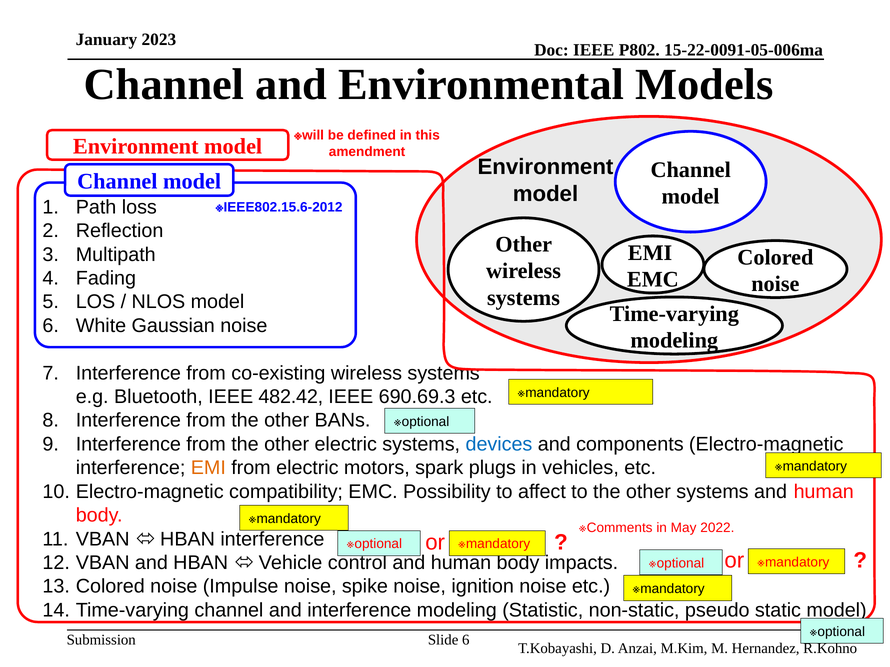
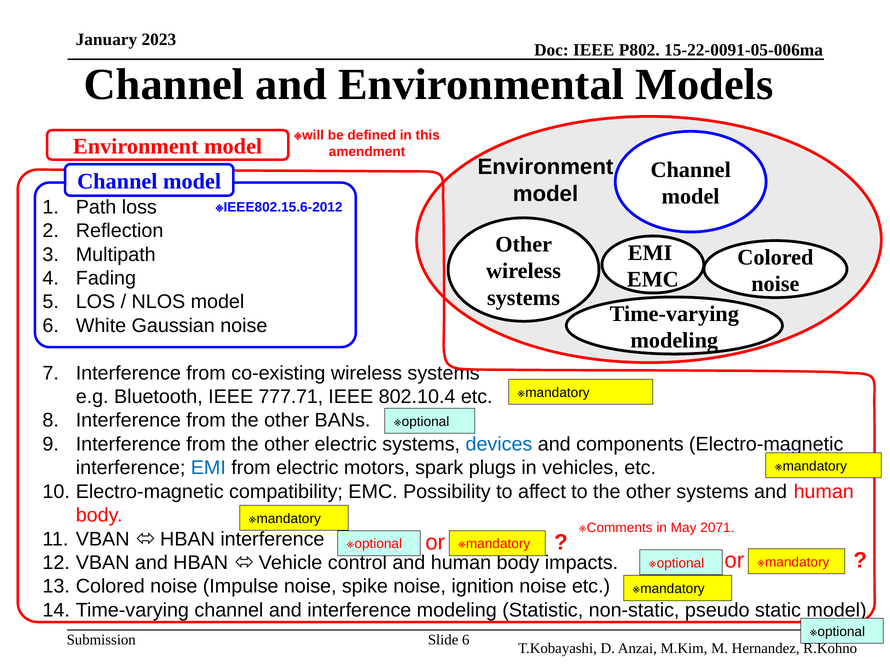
482.42: 482.42 -> 777.71 (291, 397)
690.69.3: 690.69.3 -> 802.10.4 (417, 397)
EMI colour: orange -> blue (208, 468)
2022: 2022 -> 2071 (717, 528)
